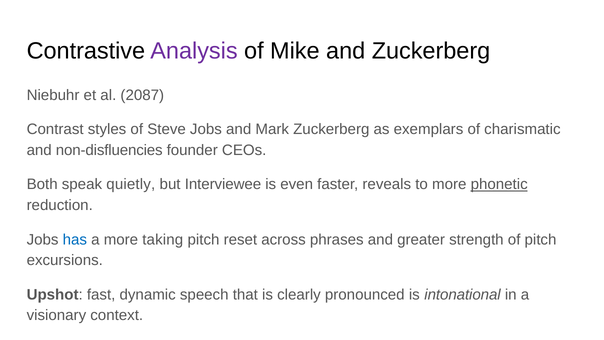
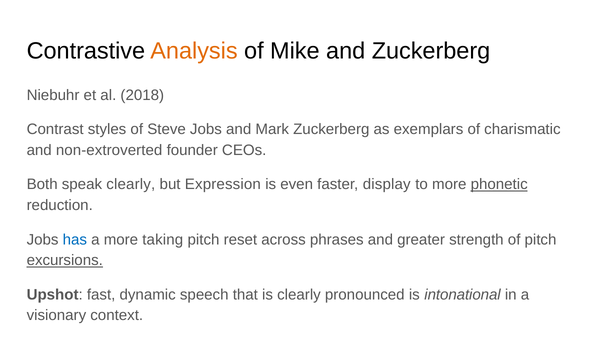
Analysis colour: purple -> orange (194, 51)
2087: 2087 -> 2018 (142, 95)
non-disfluencies: non-disfluencies -> non-extroverted (109, 150)
speak quietly: quietly -> clearly (131, 184)
Interviewee: Interviewee -> Expression (223, 184)
reveals: reveals -> display (387, 184)
excursions underline: none -> present (65, 260)
